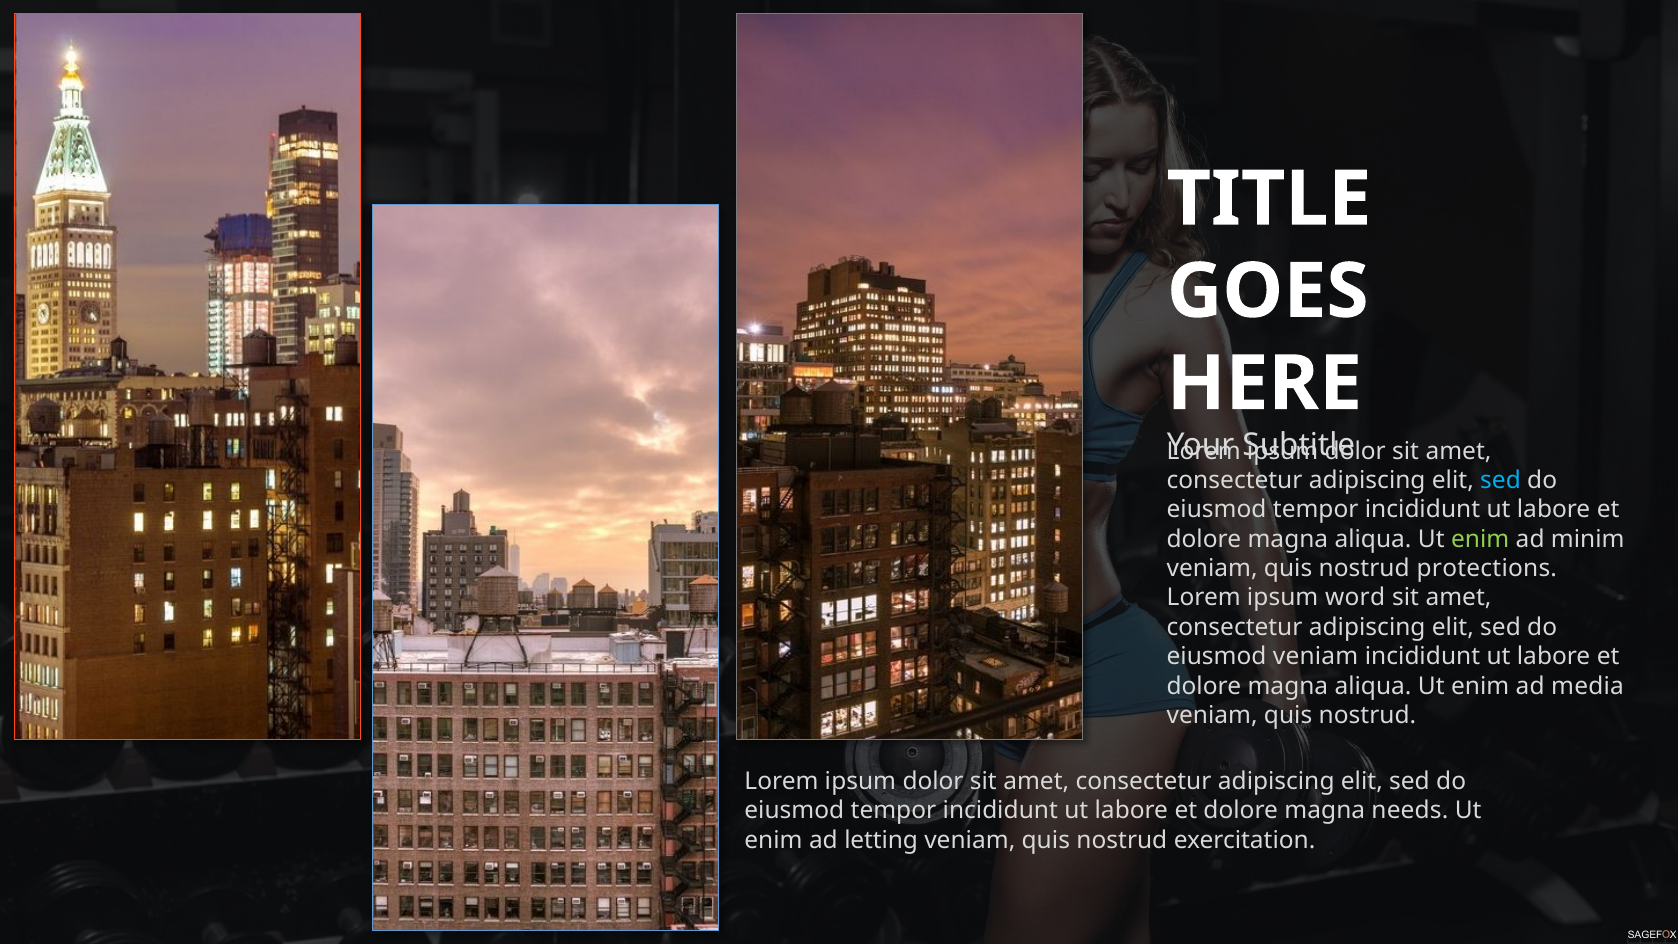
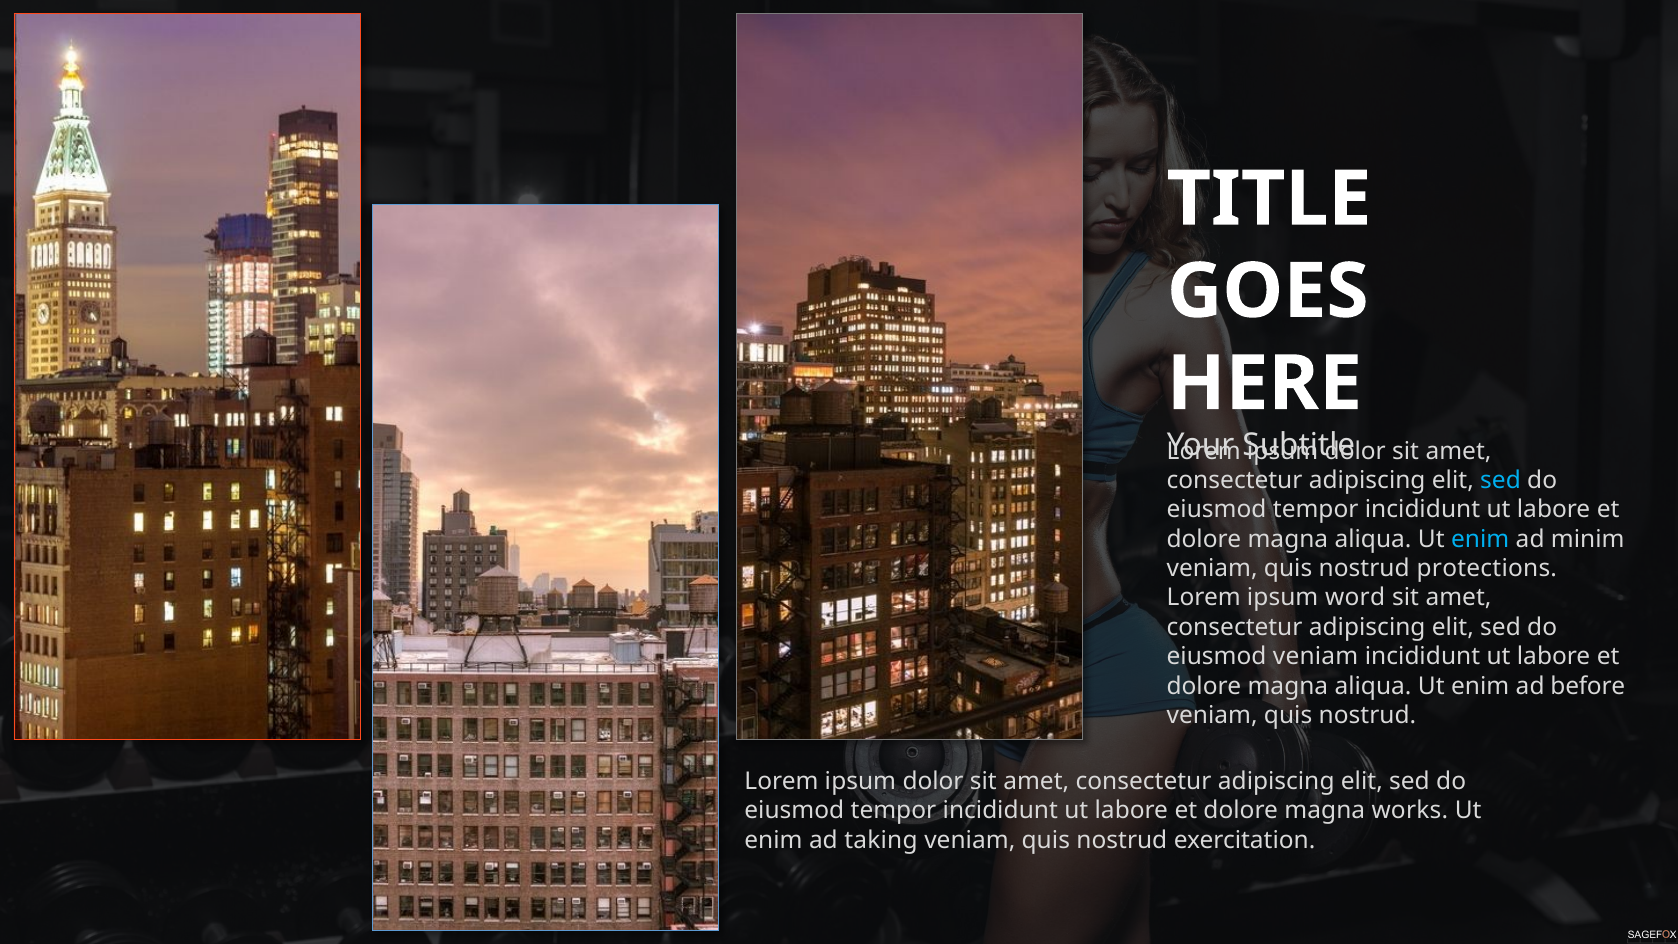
enim colour: light green -> light blue (1480, 539)
media: media -> before (1588, 686)
needs: needs -> works (1410, 811)
letting: letting -> taking (881, 840)
